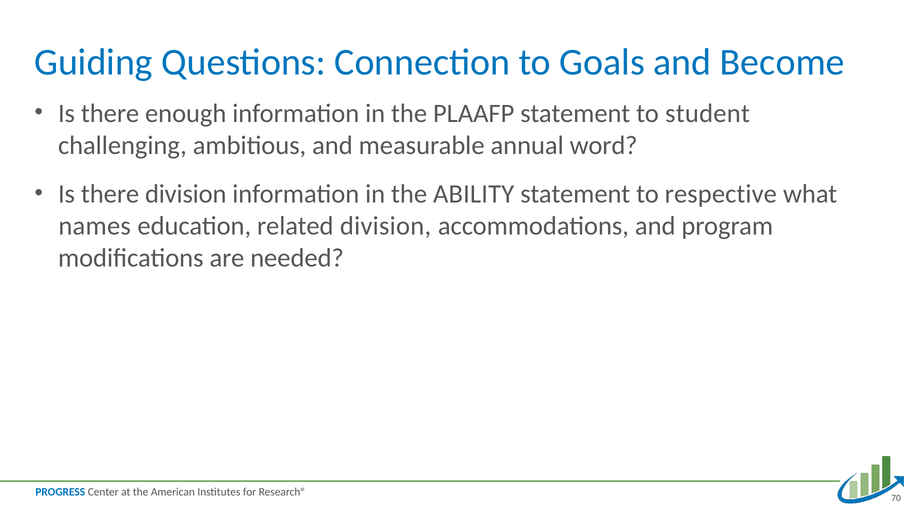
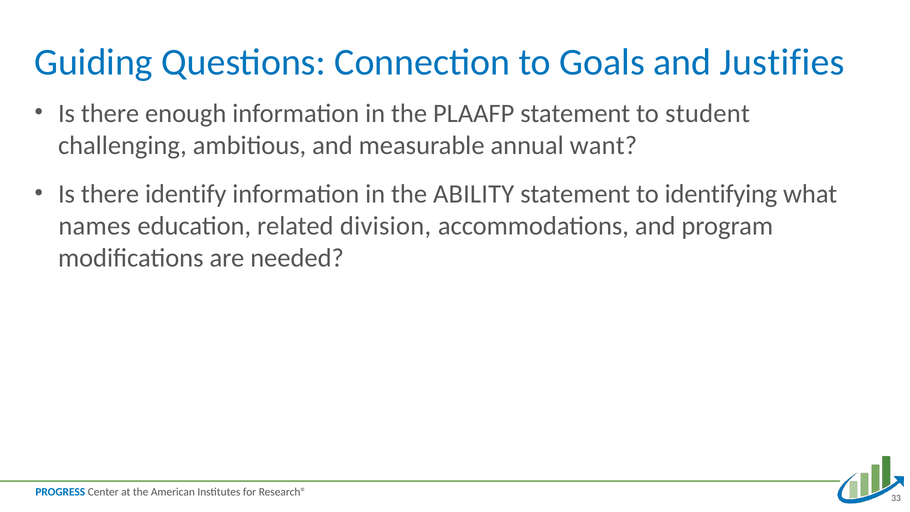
Become: Become -> Justifies (782, 62)
word: word -> want (603, 145)
there division: division -> identify (186, 194)
respective: respective -> identifying (721, 194)
70: 70 -> 33 (896, 498)
